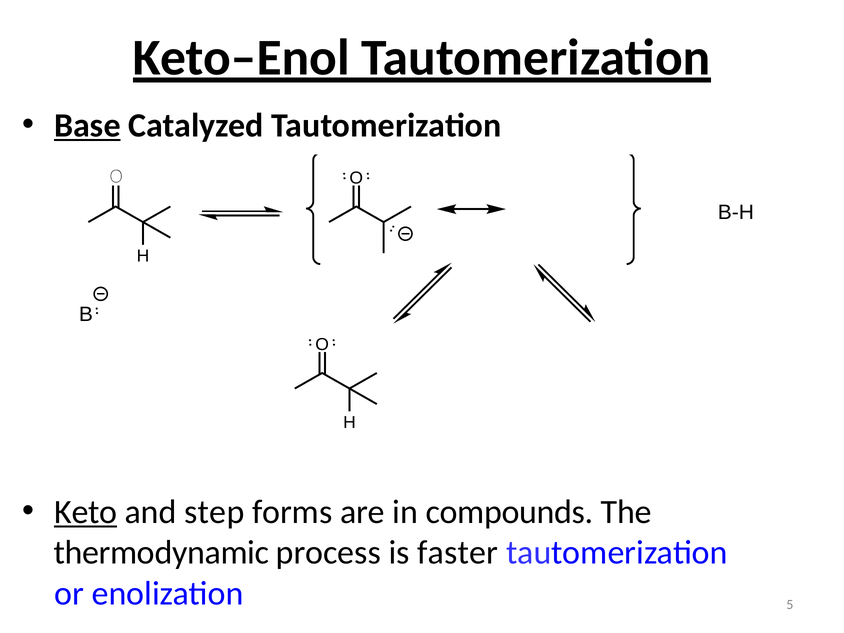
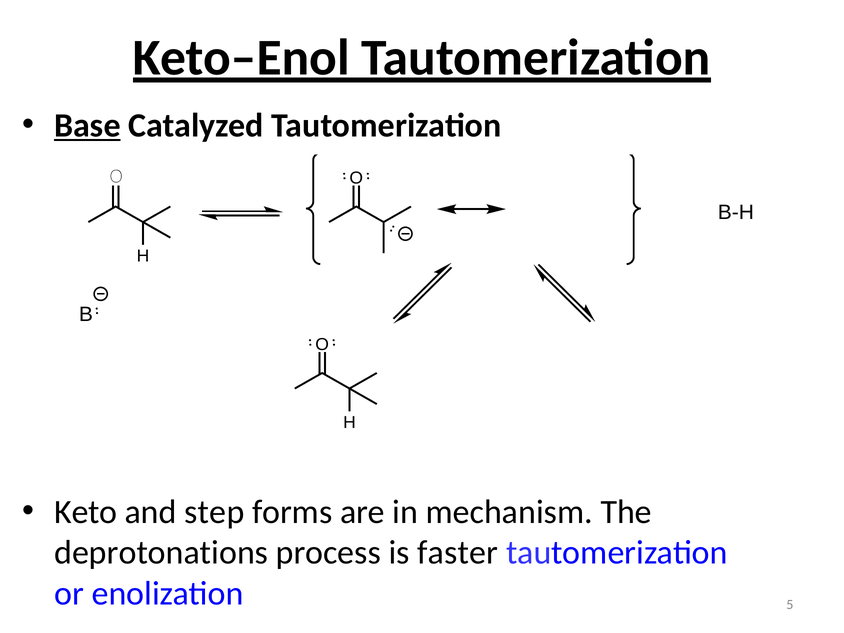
Keto underline: present -> none (86, 512)
compounds: compounds -> mechanism (509, 512)
thermodynamic: thermodynamic -> deprotonations (161, 553)
